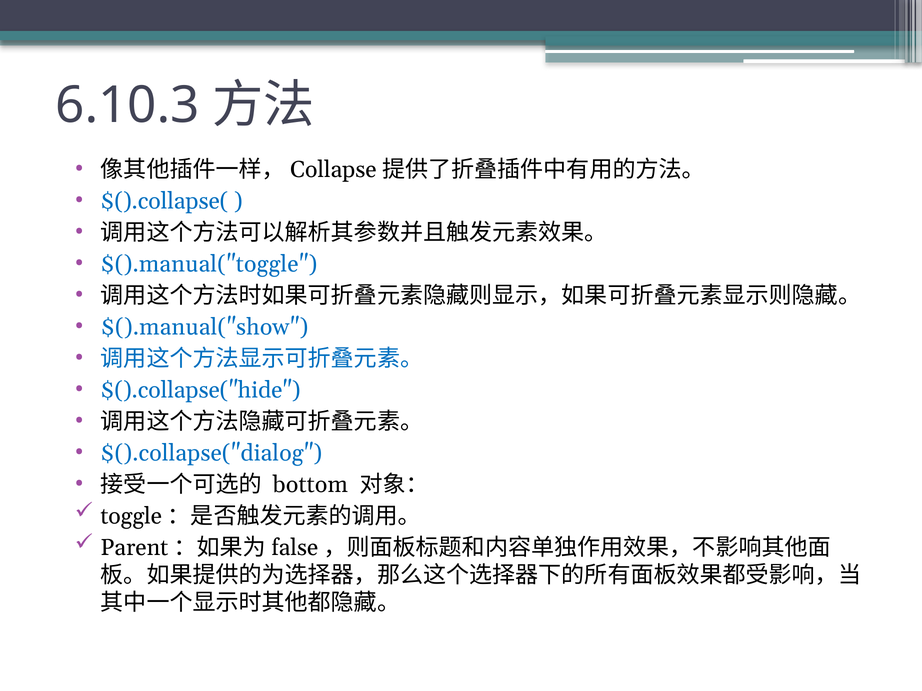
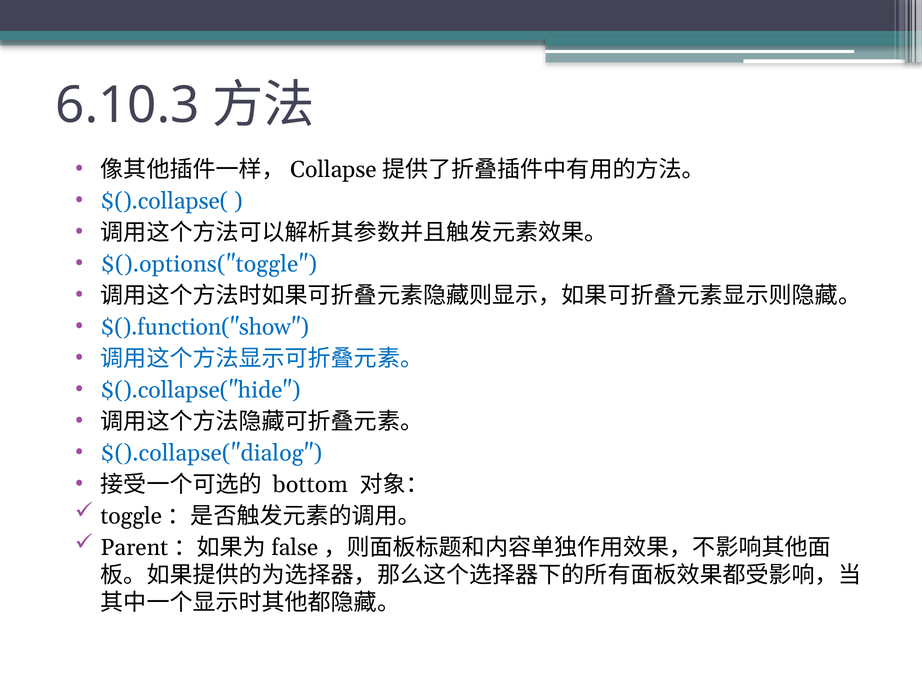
$().manual("toggle: $().manual("toggle -> $().options("toggle (209, 264)
$().manual("show: $().manual("show -> $().function("show (205, 327)
